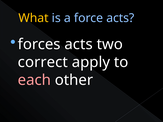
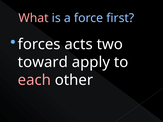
What colour: yellow -> pink (33, 18)
force acts: acts -> first (120, 18)
correct: correct -> toward (43, 62)
